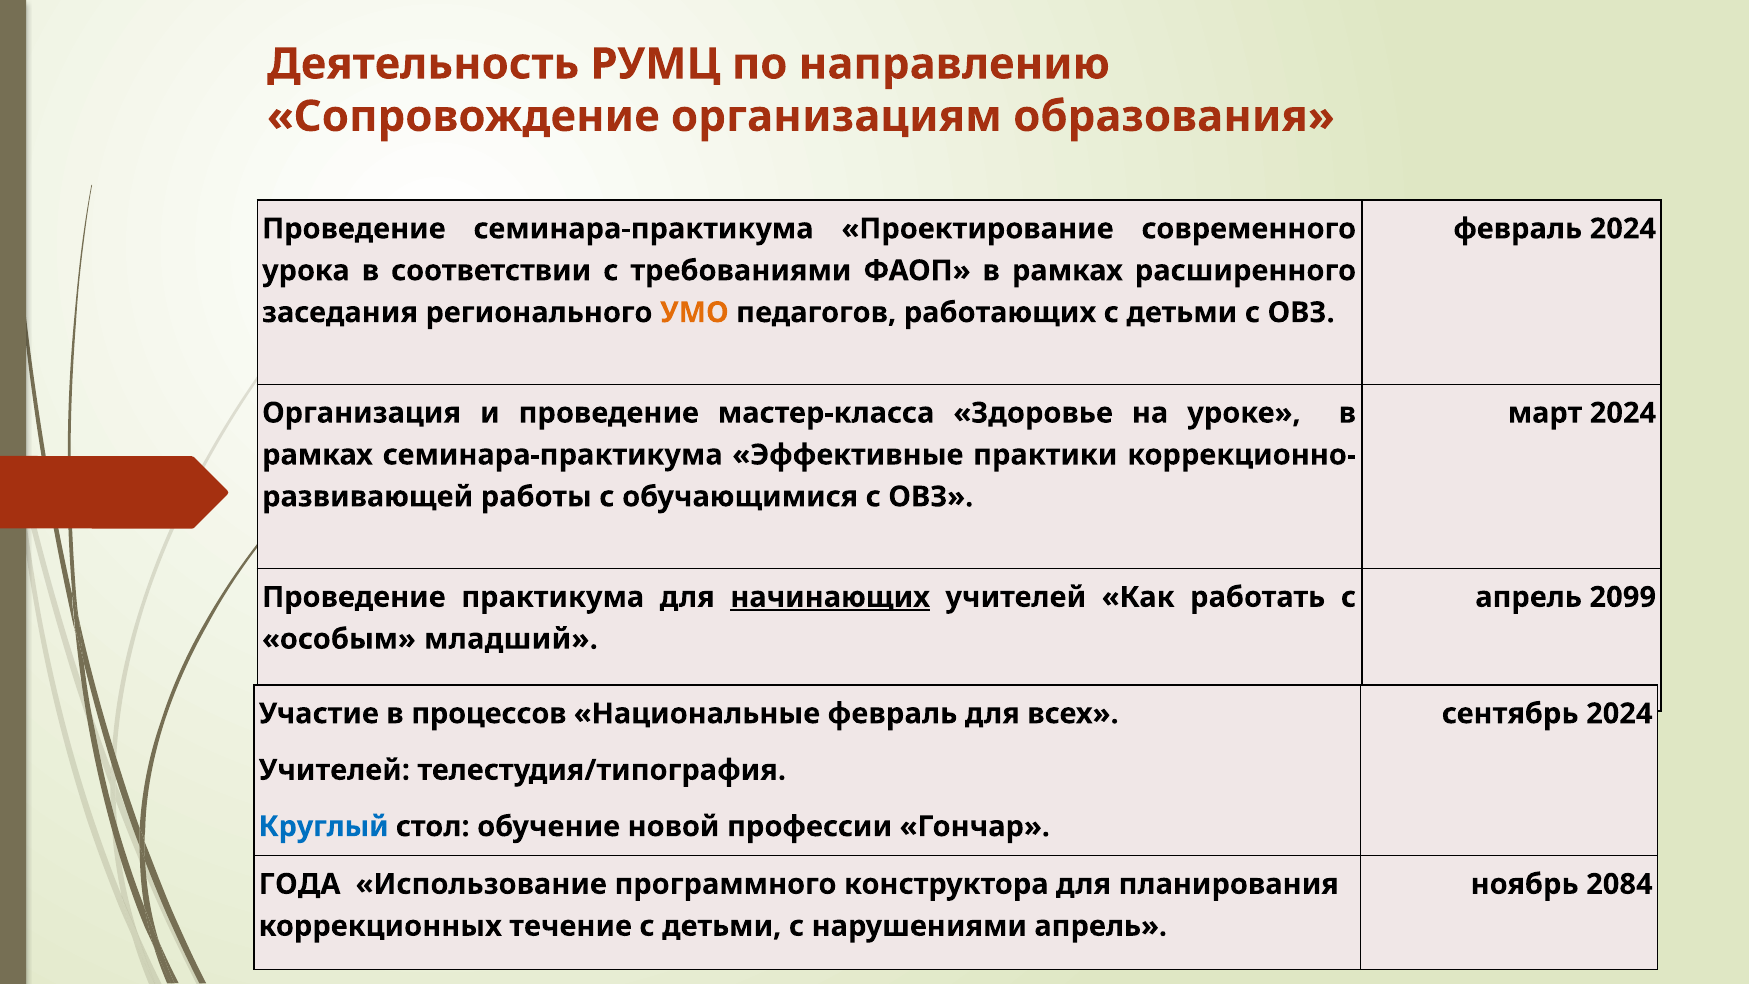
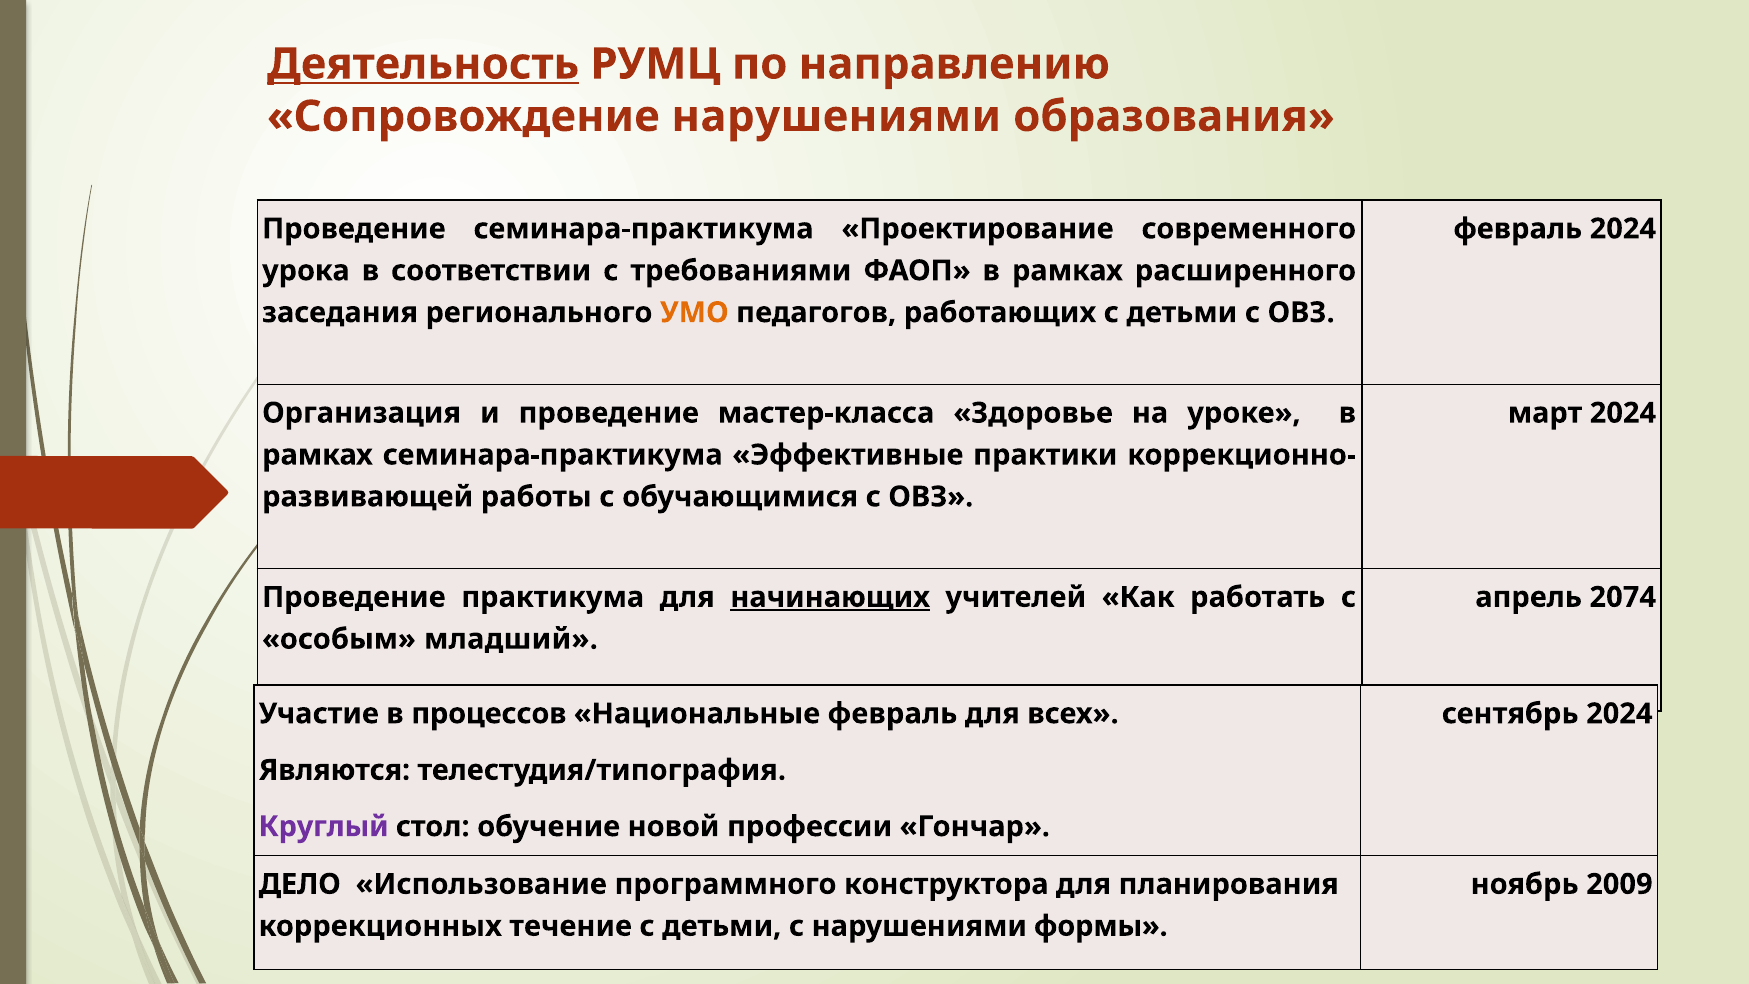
Деятельность underline: none -> present (423, 64)
Сопровождение организациям: организациям -> нарушениями (836, 117)
2099: 2099 -> 2074 (1623, 597)
Учителей: Учителей -> Являются (334, 770)
Круглый colour: blue -> purple (324, 826)
ГОДА: ГОДА -> ДЕЛО (300, 884)
2084: 2084 -> 2009 (1619, 884)
нарушениями апрель: апрель -> формы (1101, 926)
